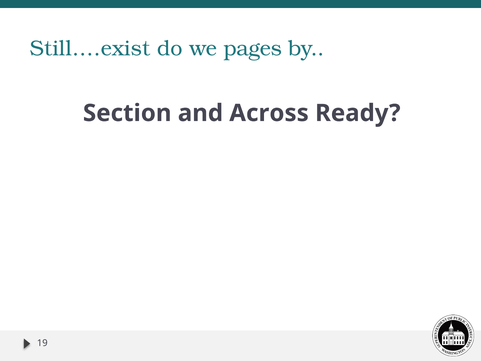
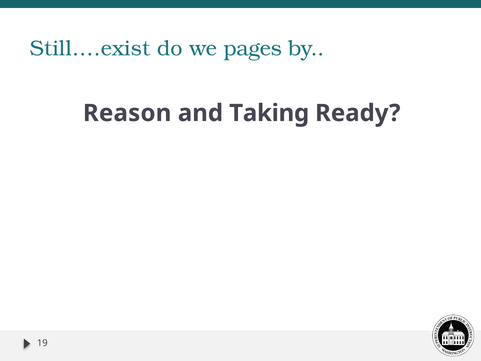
Section: Section -> Reason (127, 113)
Across: Across -> Taking (269, 113)
